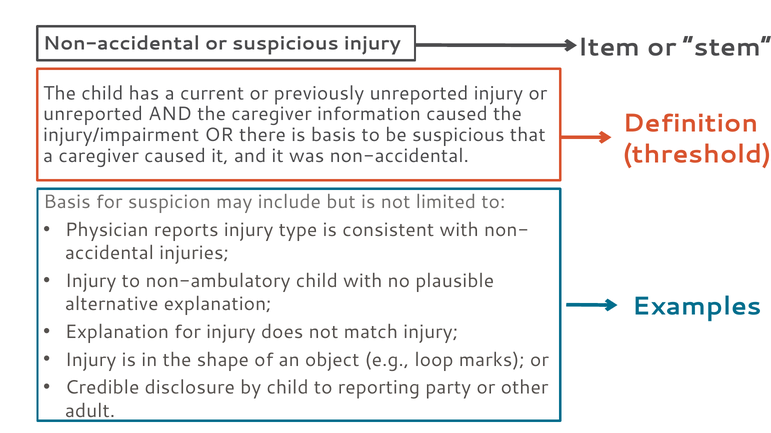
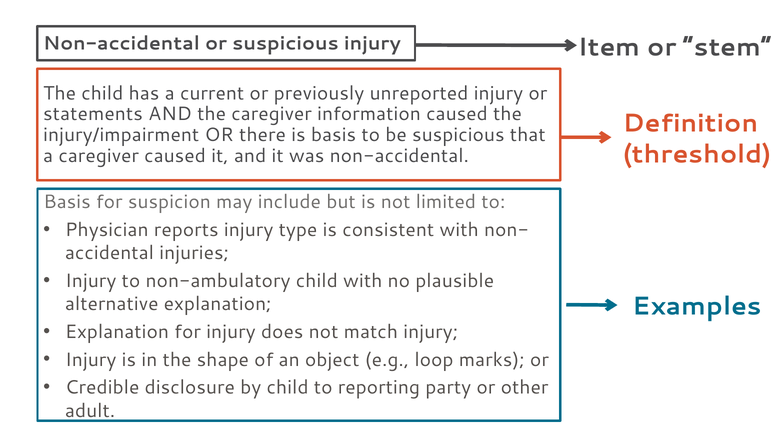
unreported: unreported -> statements (93, 114)
